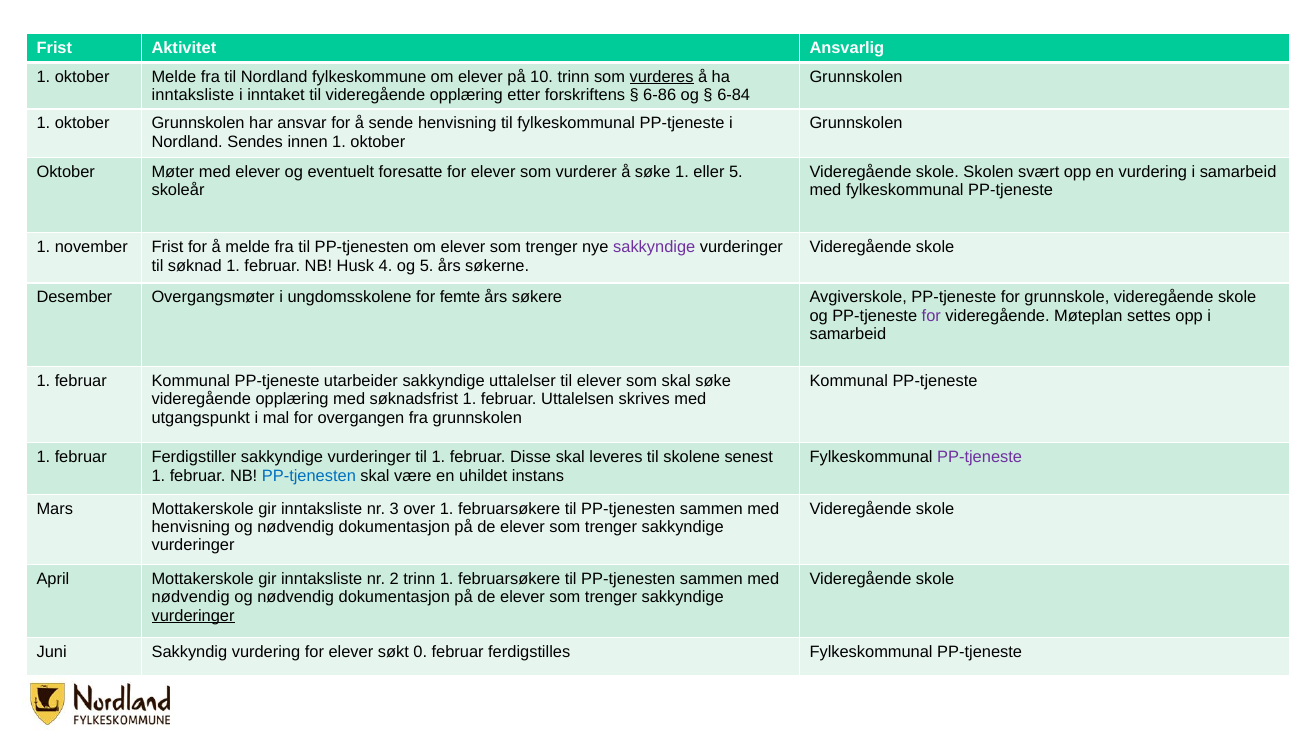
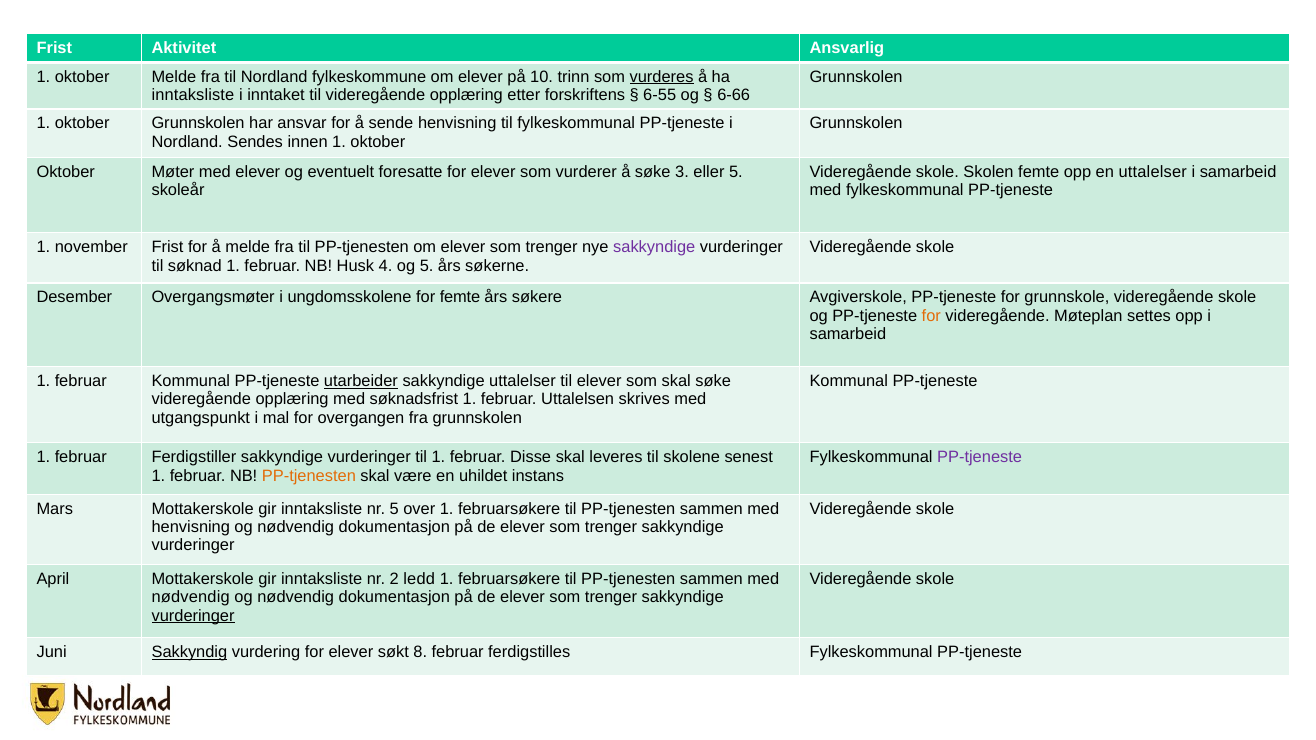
6-86: 6-86 -> 6-55 (660, 95)
6-84: 6-84 -> 6-66 (734, 95)
søke 1: 1 -> 3 (682, 172)
Skolen svært: svært -> femte (1039, 172)
en vurdering: vurdering -> uttalelser (1153, 172)
for colour: purple -> orange (931, 316)
utarbeider underline: none -> present (361, 381)
PP-tjenesten colour: blue -> orange (309, 476)
nr 3: 3 -> 5 (394, 509)
2 trinn: trinn -> ledd (419, 579)
Sakkyndig underline: none -> present (189, 653)
0: 0 -> 8 (420, 653)
